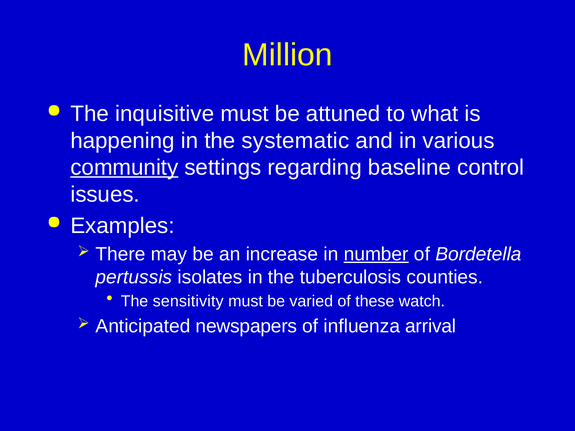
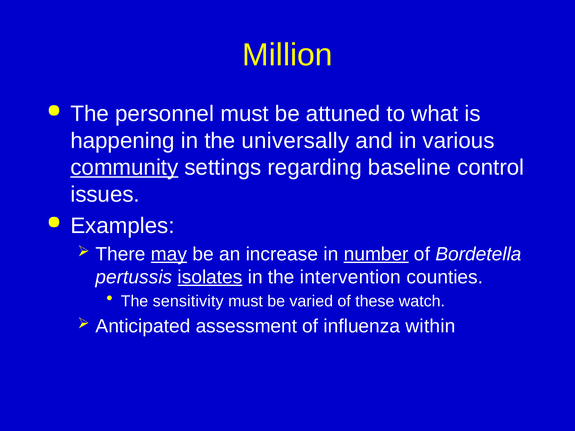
inquisitive: inquisitive -> personnel (165, 114)
systematic: systematic -> universally (295, 141)
may underline: none -> present (169, 254)
isolates underline: none -> present (210, 277)
tuberculosis: tuberculosis -> intervention (350, 277)
newspapers: newspapers -> assessment (246, 326)
arrival: arrival -> within (430, 326)
